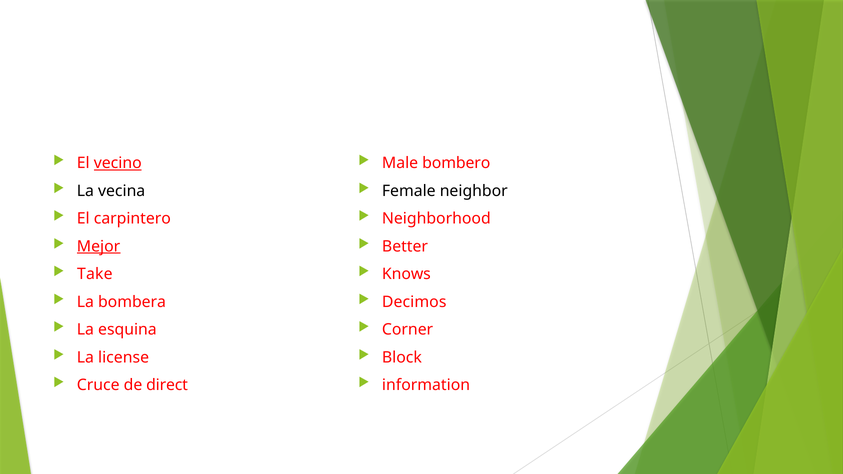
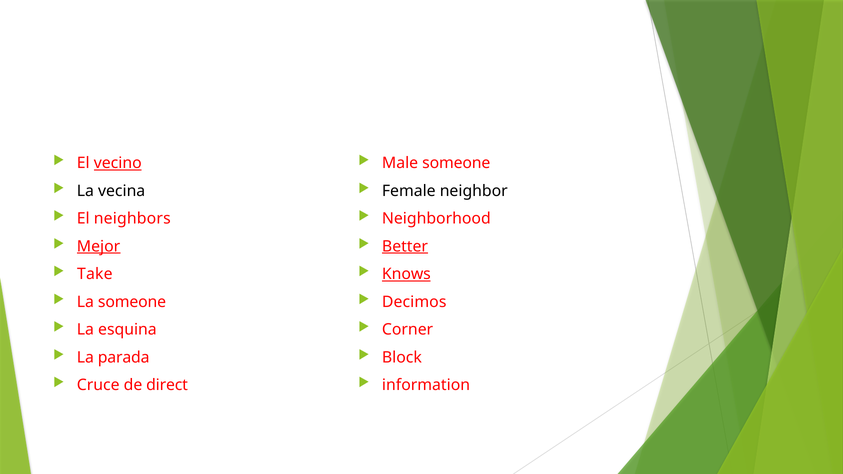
Male bombero: bombero -> someone (456, 163)
carpintero: carpintero -> neighbors (132, 219)
Better underline: none -> present (405, 246)
Knows underline: none -> present (406, 274)
La bombera: bombera -> someone (132, 302)
license: license -> parada (124, 357)
